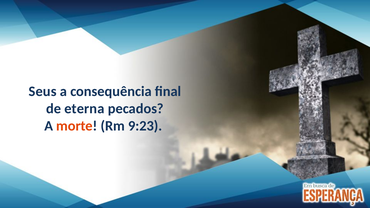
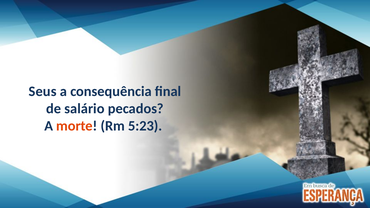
eterna: eterna -> salário (84, 109)
9:23: 9:23 -> 5:23 (145, 126)
